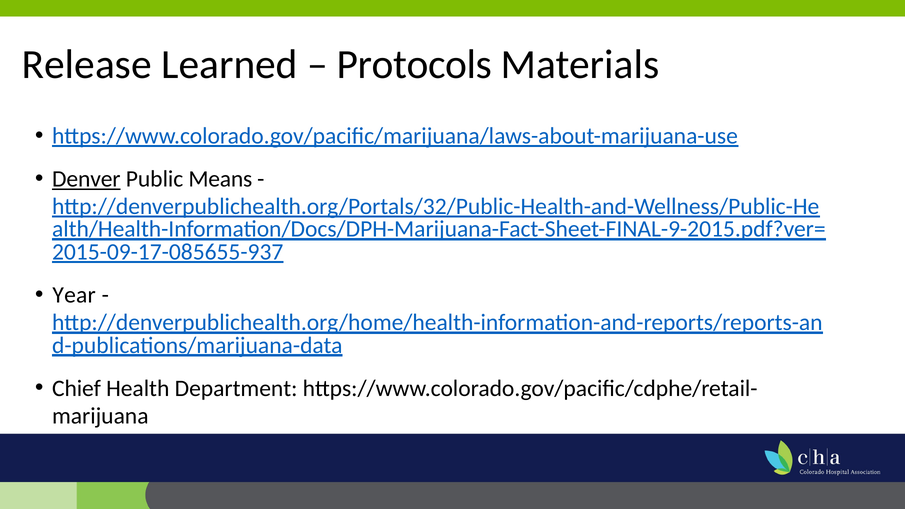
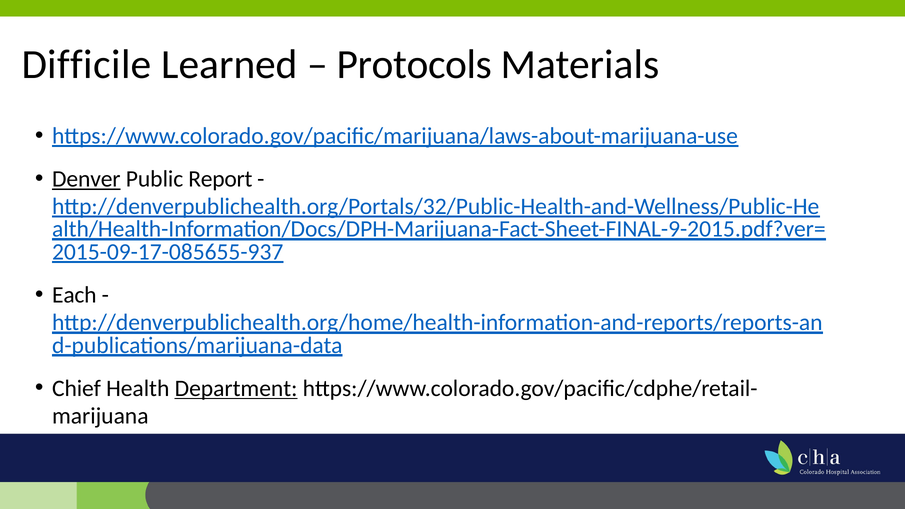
Release: Release -> Difficile (87, 64)
Means: Means -> Report (220, 179)
Year: Year -> Each (74, 295)
Department underline: none -> present (236, 388)
